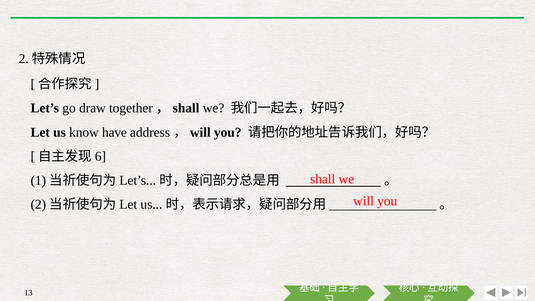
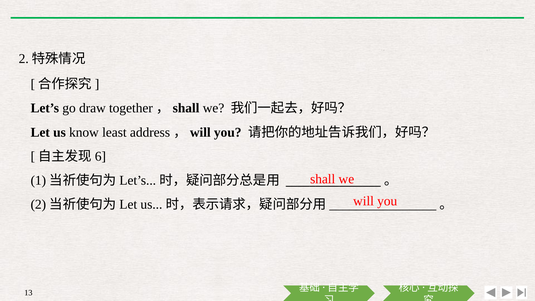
have: have -> least (114, 132)
